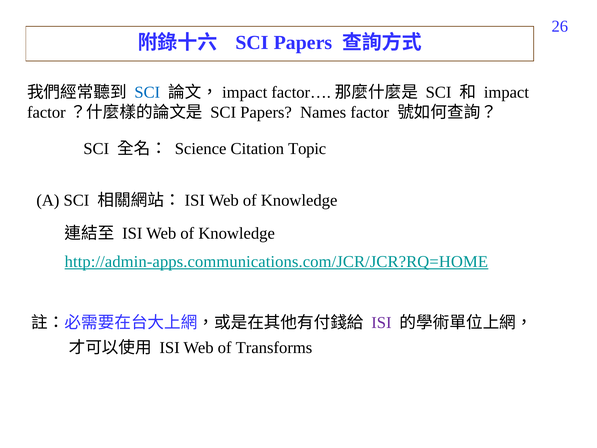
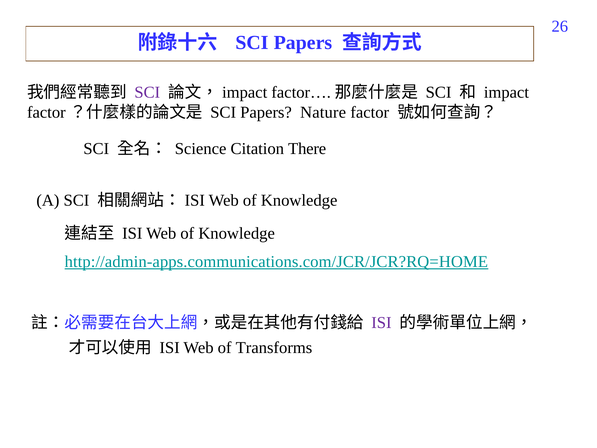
SCI colour: blue -> purple (147, 92)
Names: Names -> Nature (323, 112)
Topic: Topic -> There (307, 149)
